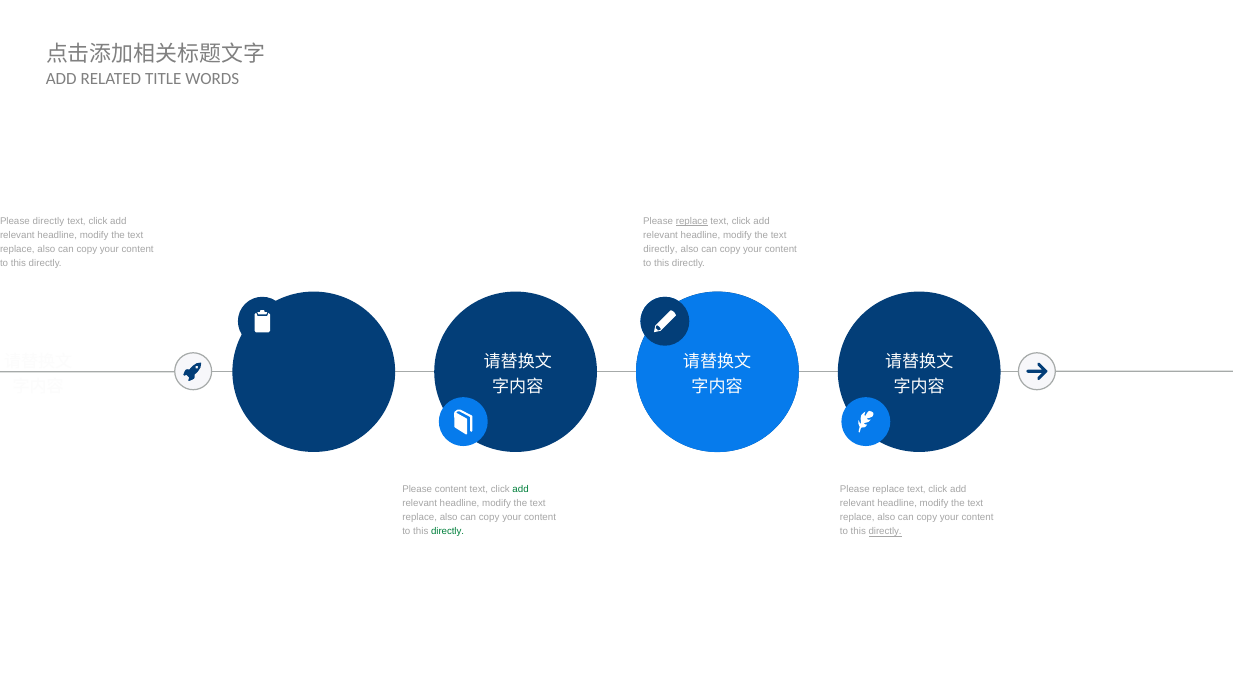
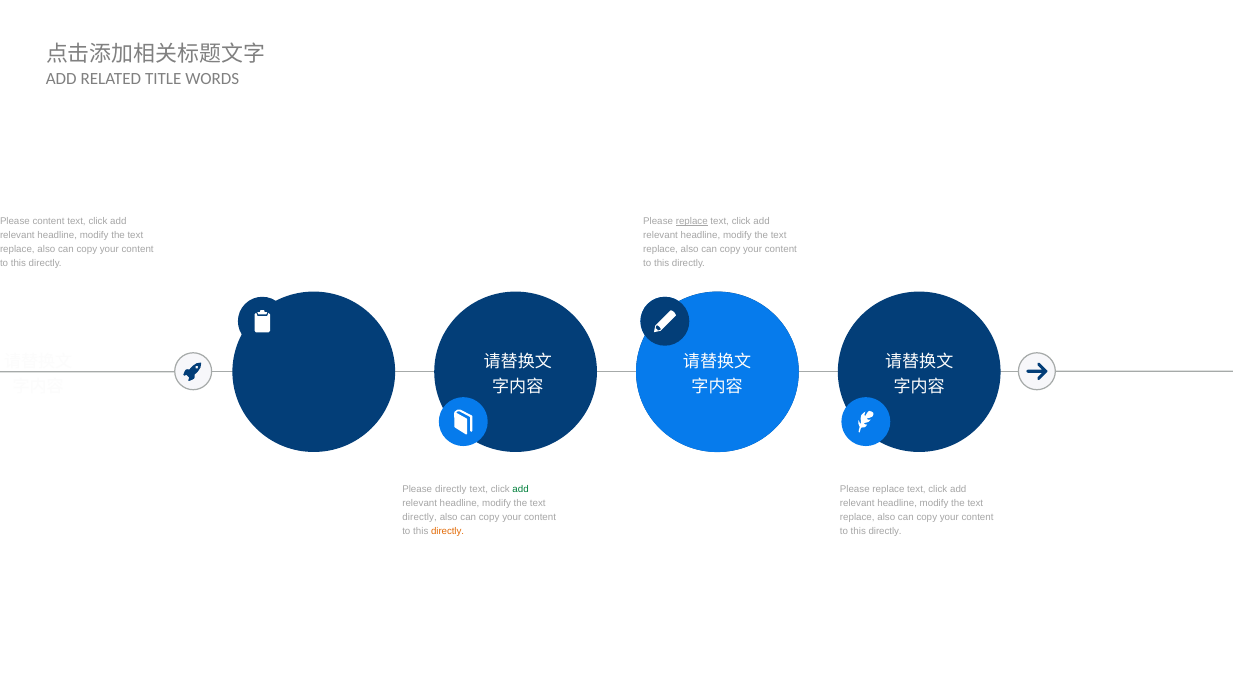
Please directly: directly -> content (49, 221)
directly: directly -> replace (661, 249)
Please content: content -> directly (451, 489)
replace: replace -> directly (420, 517)
directly colour: green -> orange (448, 531)
directly underline: present -> none (885, 531)
